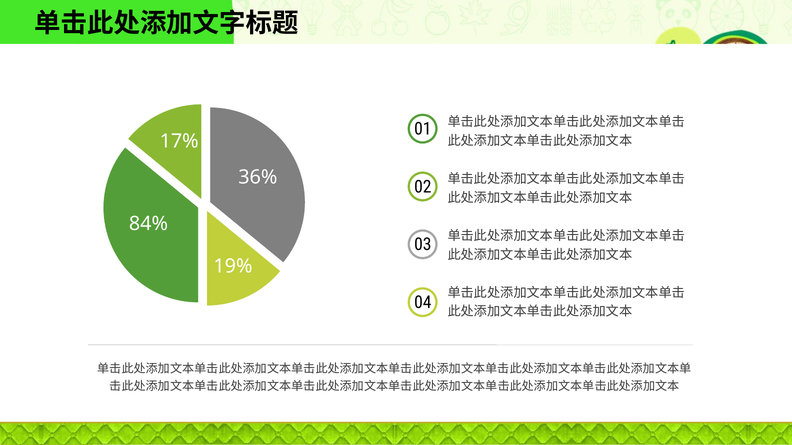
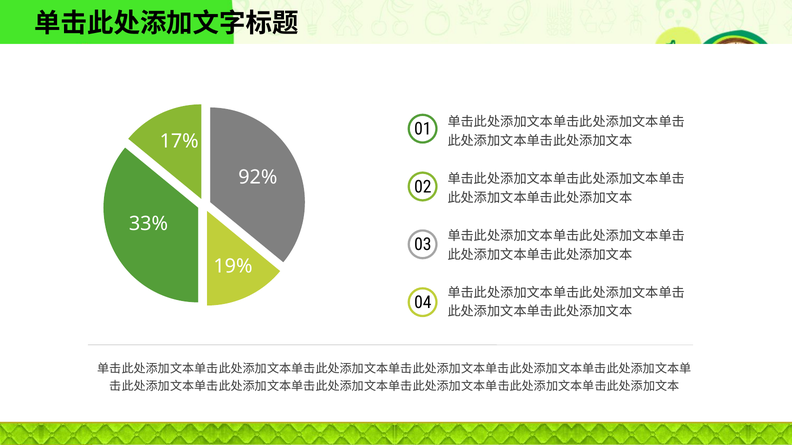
36%: 36% -> 92% (258, 178)
84%: 84% -> 33% (148, 224)
